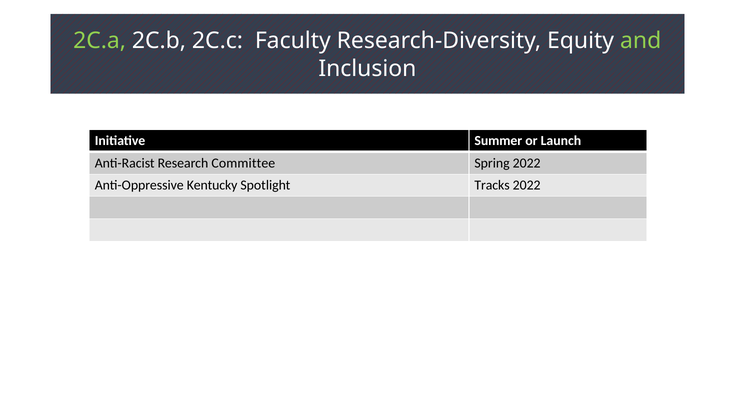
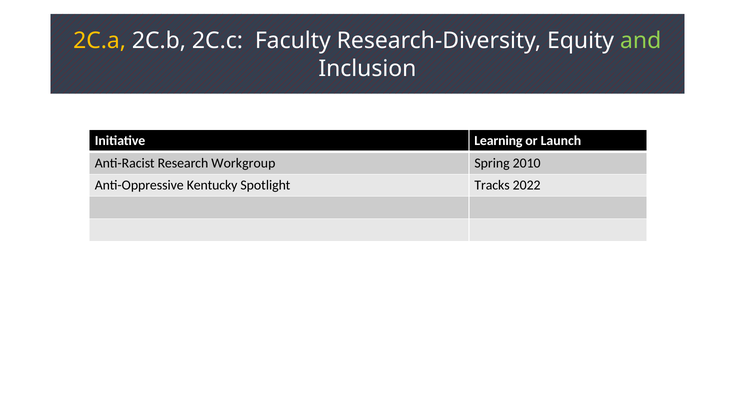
2C.a colour: light green -> yellow (100, 41)
Summer: Summer -> Learning (498, 141)
Committee: Committee -> Workgroup (243, 163)
Spring 2022: 2022 -> 2010 (527, 163)
